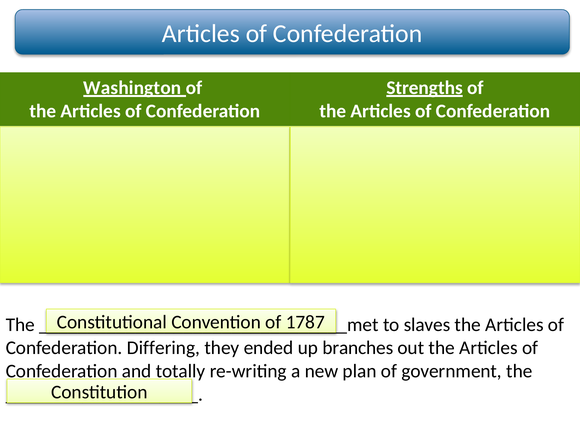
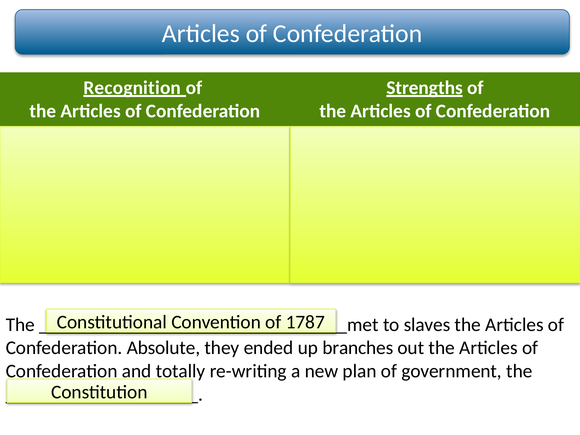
Washington: Washington -> Recognition (132, 88)
Differing: Differing -> Absolute (163, 348)
